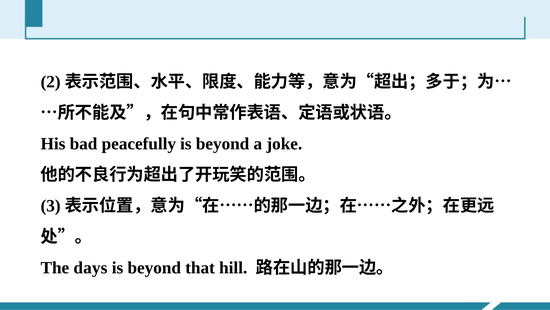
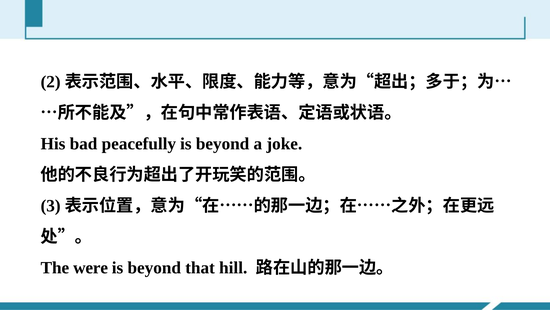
days: days -> were (91, 267)
